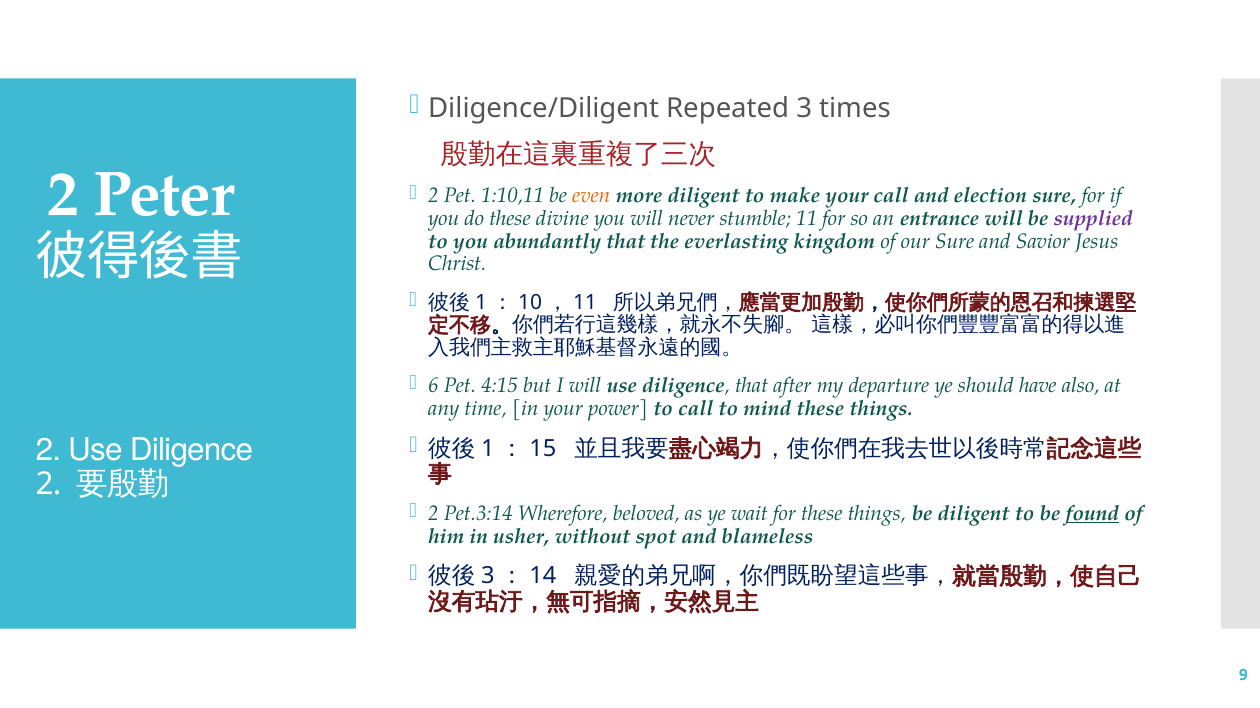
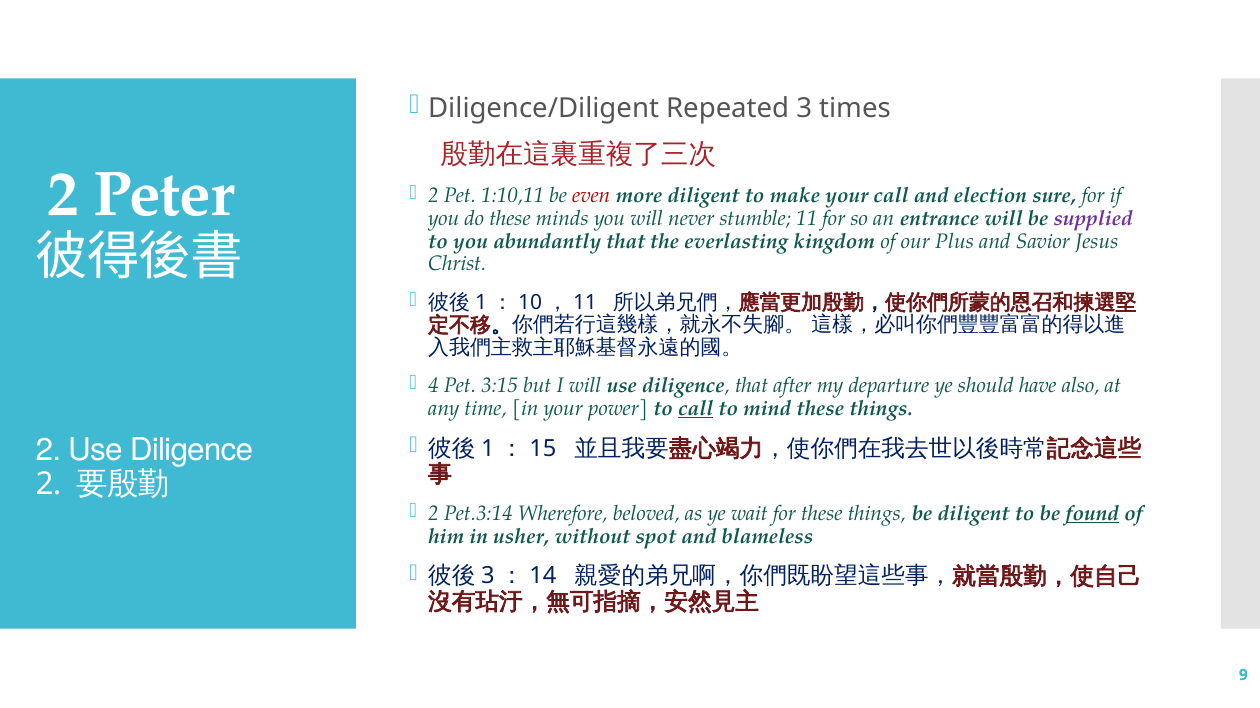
even colour: orange -> red (591, 196)
divine: divine -> minds (562, 219)
our Sure: Sure -> Plus (955, 241)
6: 6 -> 4 (433, 386)
4:15: 4:15 -> 3:15 (500, 386)
call underline: none -> present (696, 409)
